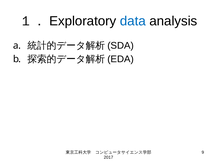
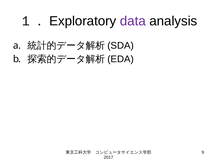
data colour: blue -> purple (133, 21)
